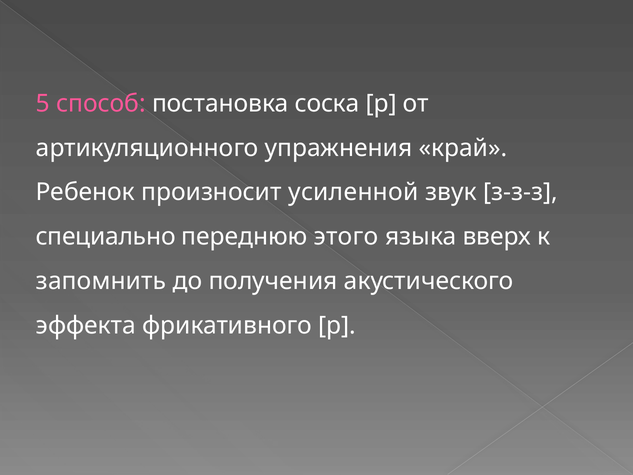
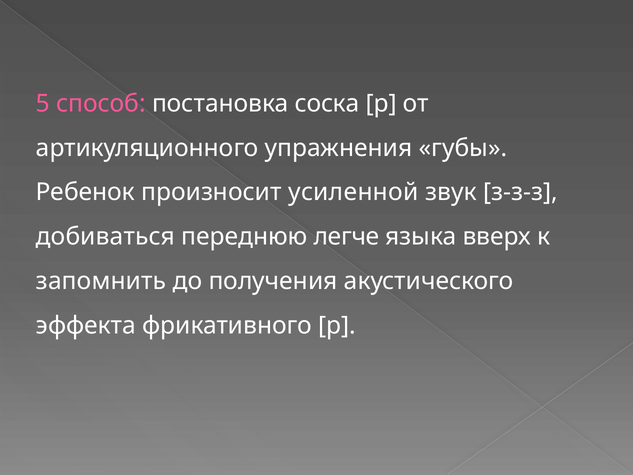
край: край -> губы (463, 148)
специально: специально -> добиваться (105, 237)
этого: этого -> легче (346, 237)
